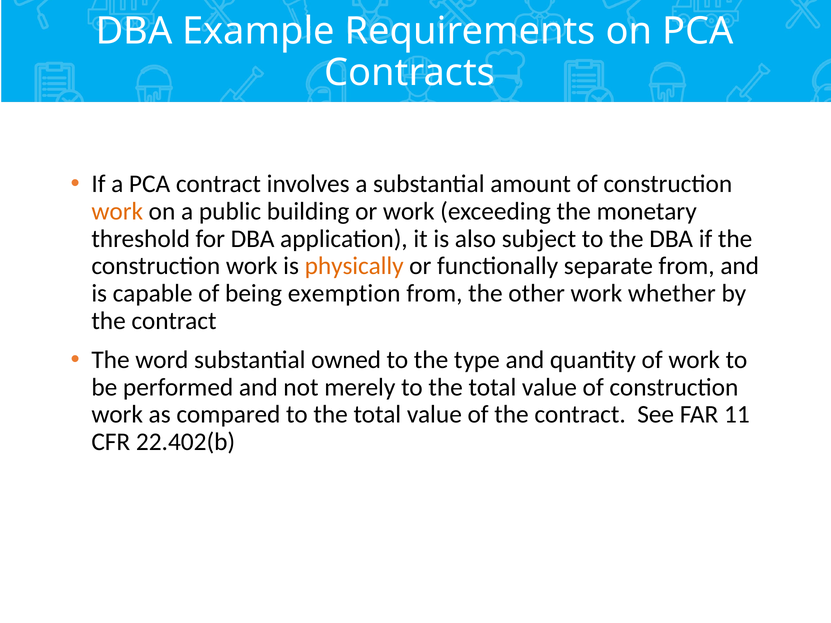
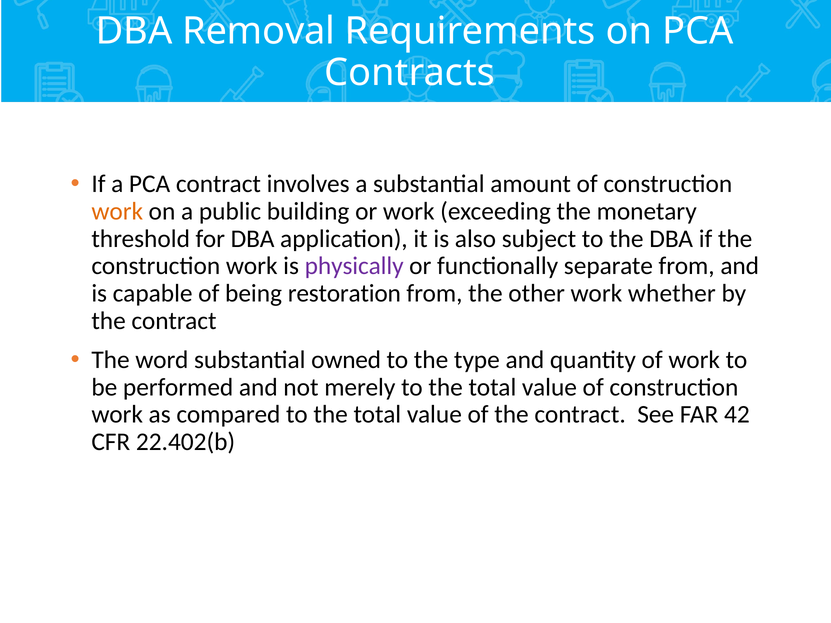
Example: Example -> Removal (259, 31)
physically colour: orange -> purple (354, 266)
exemption: exemption -> restoration (344, 294)
11: 11 -> 42 (737, 415)
